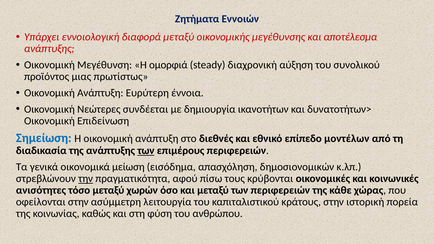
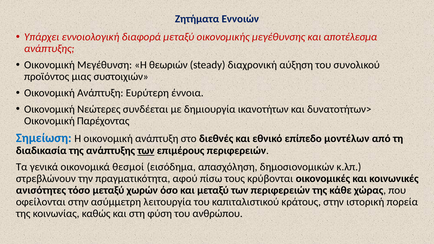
ομορφιά: ομορφιά -> θεωριών (168, 65)
πρωτίστως: πρωτίστως -> συστοιχιών (121, 77)
Επιδείνωση: Επιδείνωση -> Παρέχοντας (103, 121)
μείωση: μείωση -> θεσμοί (128, 167)
την underline: present -> none (86, 179)
